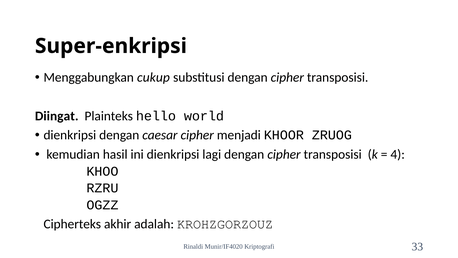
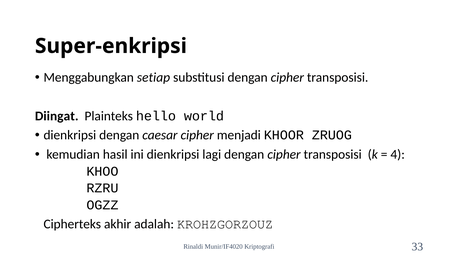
cukup: cukup -> setiap (153, 77)
